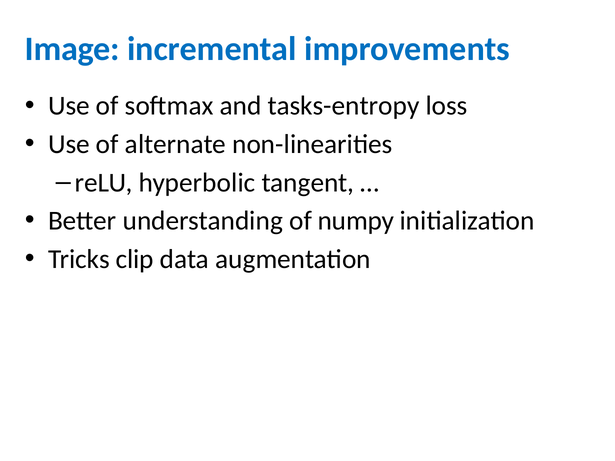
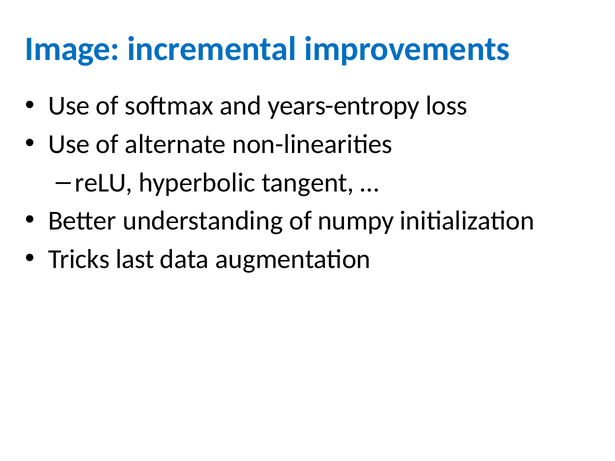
tasks-entropy: tasks-entropy -> years-entropy (344, 106)
clip: clip -> last (135, 259)
